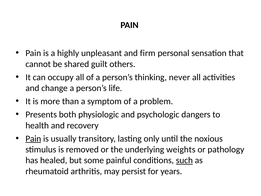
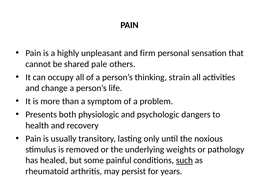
guilt: guilt -> pale (99, 64)
never: never -> strain (179, 77)
Pain underline: present -> none (33, 138)
